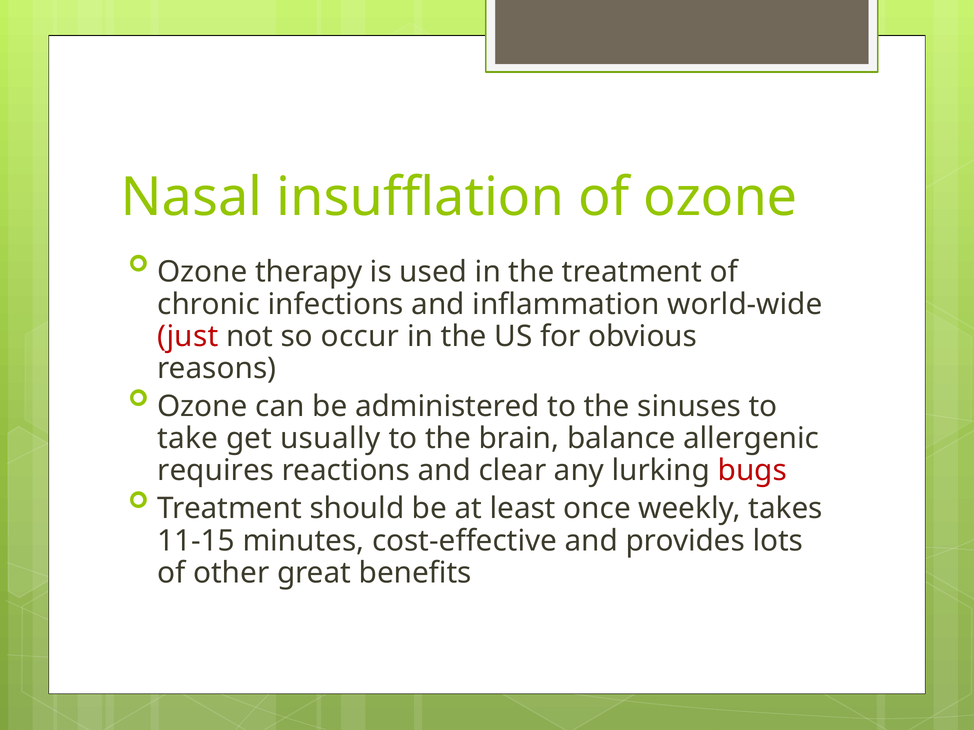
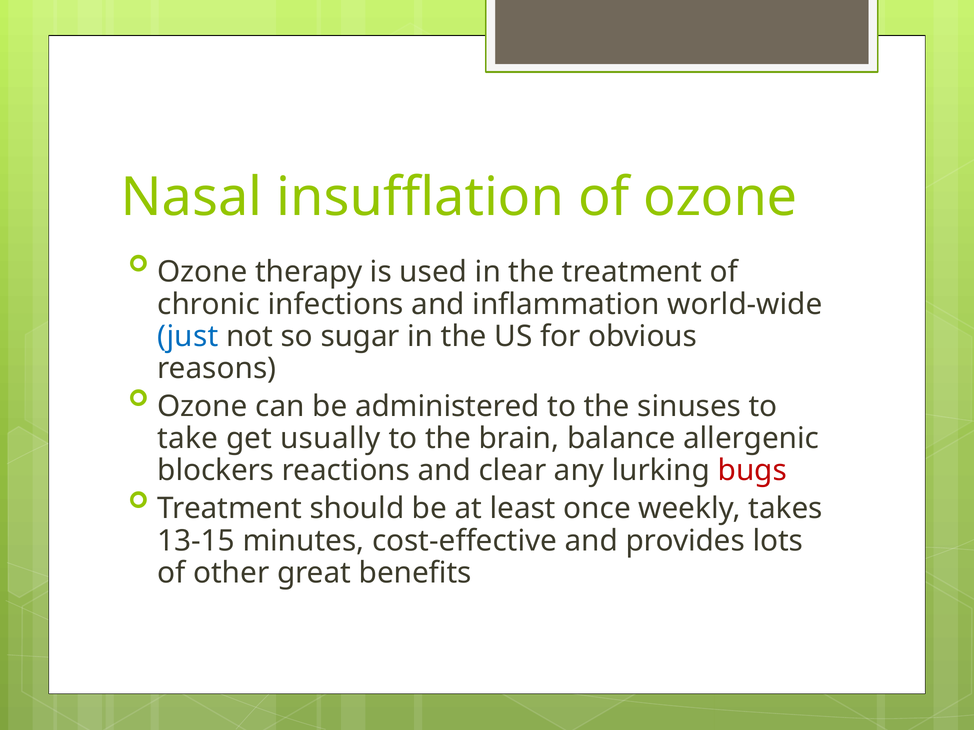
just colour: red -> blue (188, 337)
occur: occur -> sugar (360, 337)
requires: requires -> blockers (216, 471)
11-15: 11-15 -> 13-15 (196, 541)
